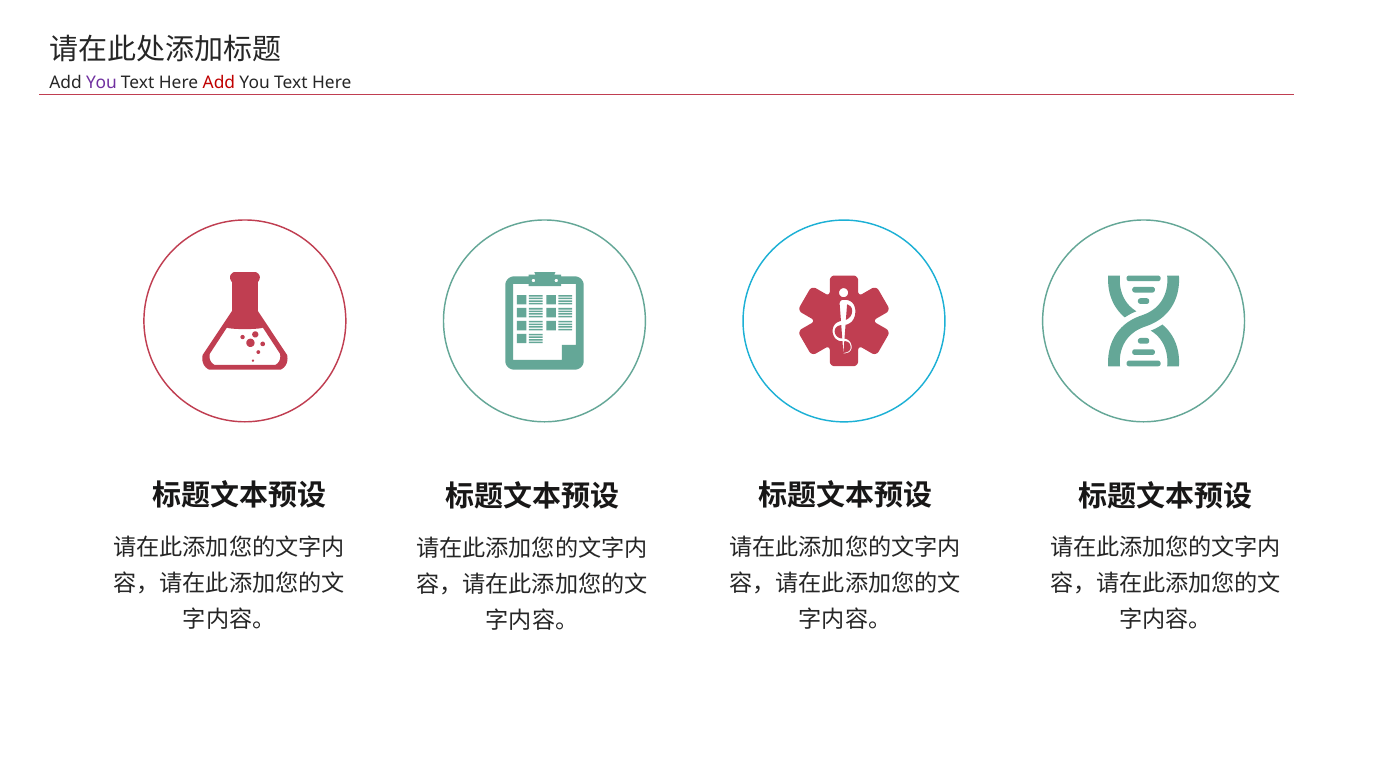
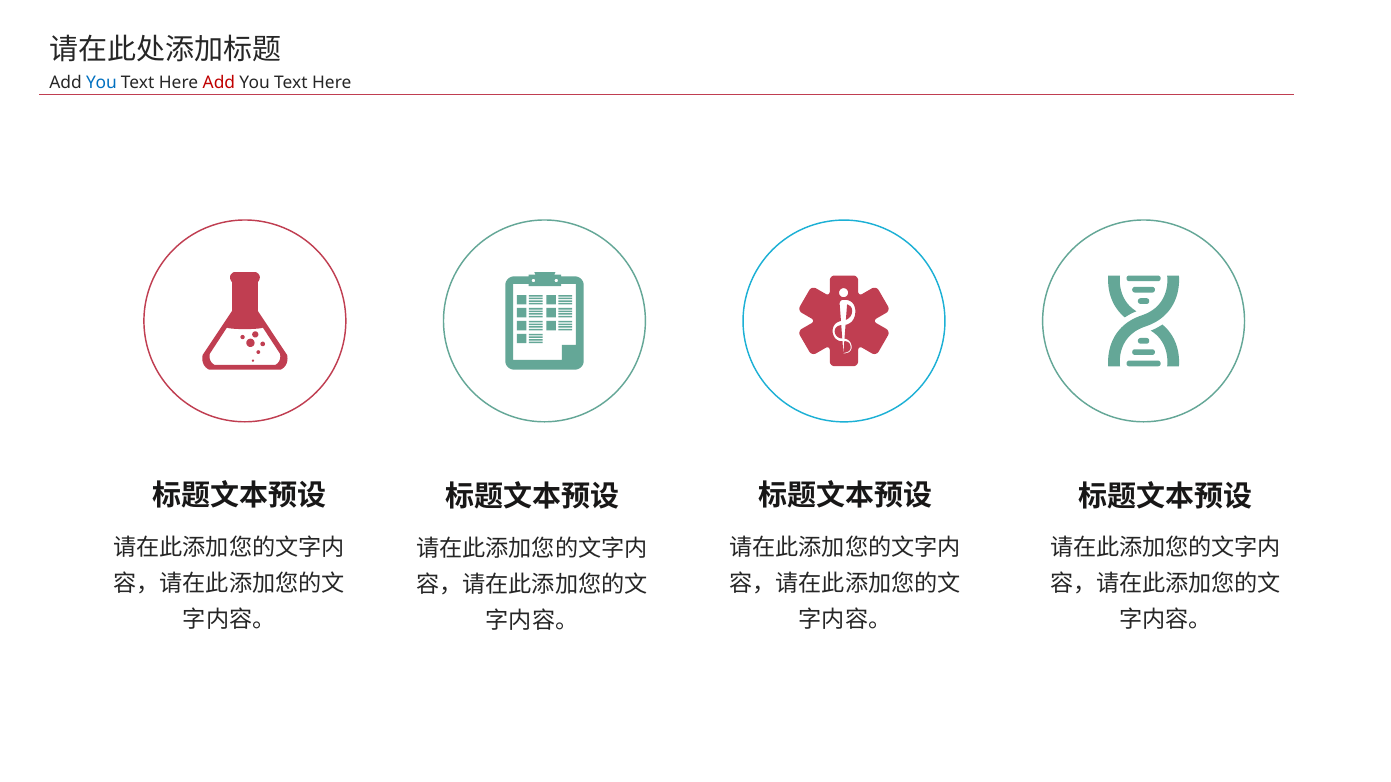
You colour: purple -> blue (101, 83)
